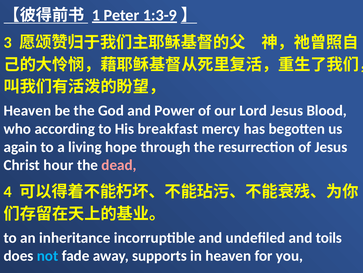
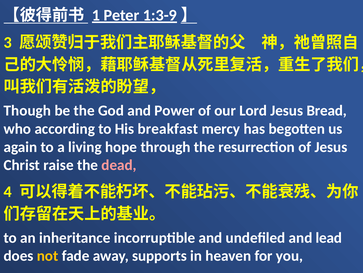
Heaven: Heaven -> Though (27, 110)
Blood: Blood -> Bread (327, 110)
hour: hour -> raise (58, 165)
toils: toils -> lead (329, 237)
not colour: light blue -> yellow (48, 255)
